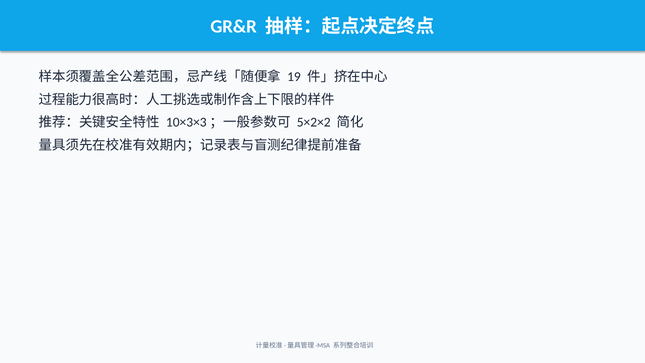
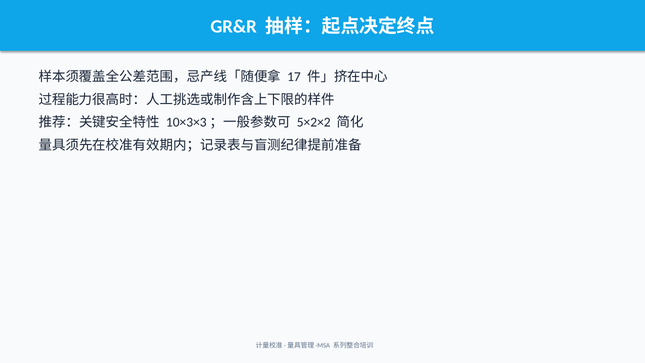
19: 19 -> 17 (294, 77)
